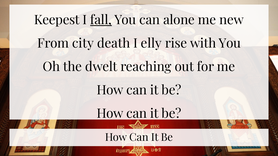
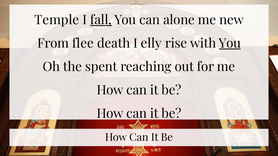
Keepest: Keepest -> Temple (57, 20)
city: city -> flee (83, 44)
You underline: none -> present (230, 44)
dwelt: dwelt -> spent (101, 67)
